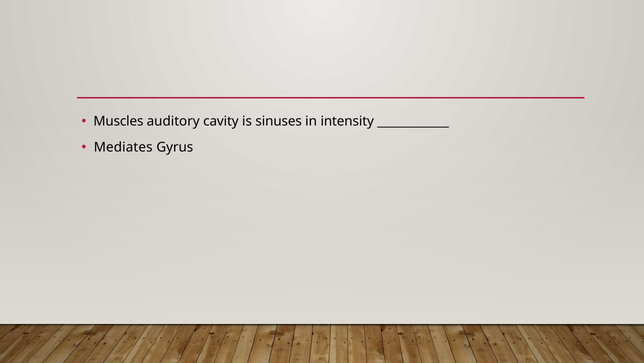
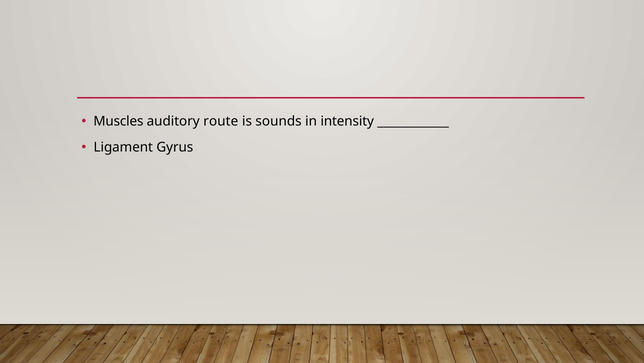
cavity: cavity -> route (221, 121)
sinuses: sinuses -> sounds (279, 121)
Mediates: Mediates -> Ligament (123, 147)
